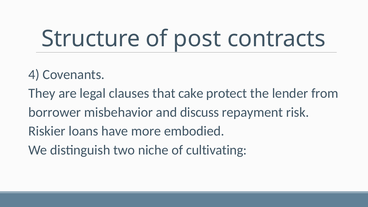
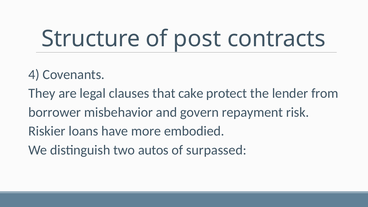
discuss: discuss -> govern (199, 112)
niche: niche -> autos (153, 150)
cultivating: cultivating -> surpassed (216, 150)
